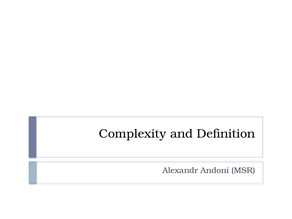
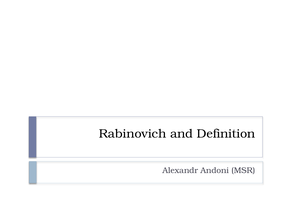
Complexity: Complexity -> Rabinovich (133, 134)
